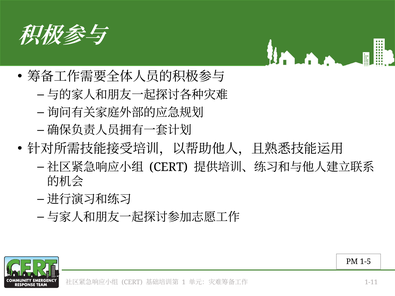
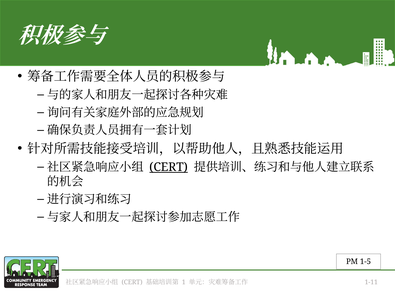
CERT underline: none -> present (169, 167)
